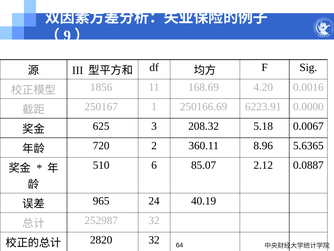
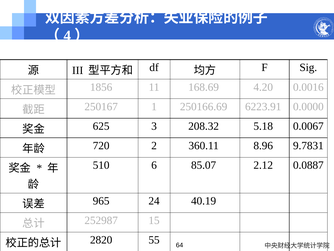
9: 9 -> 4 (67, 36)
5.6365: 5.6365 -> 9.7831 (308, 145)
252987 32: 32 -> 15 (154, 220)
2820 32: 32 -> 55 (154, 240)
